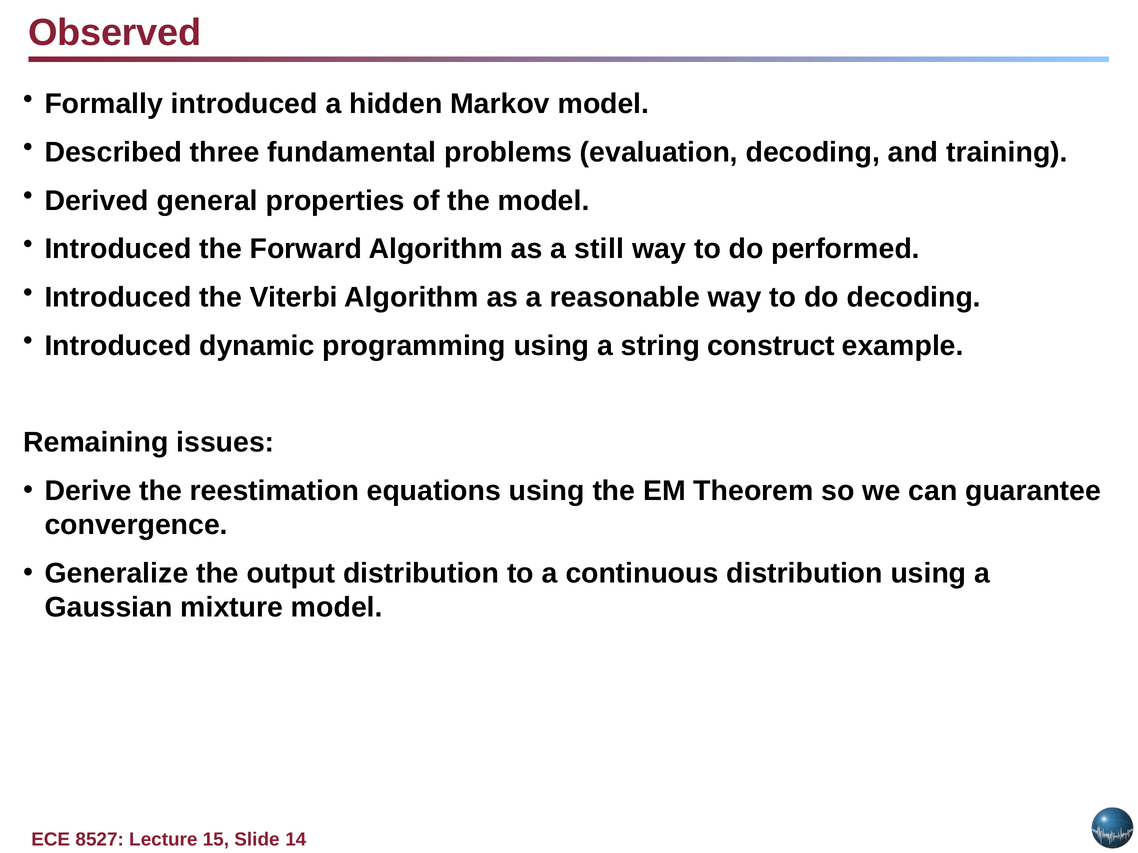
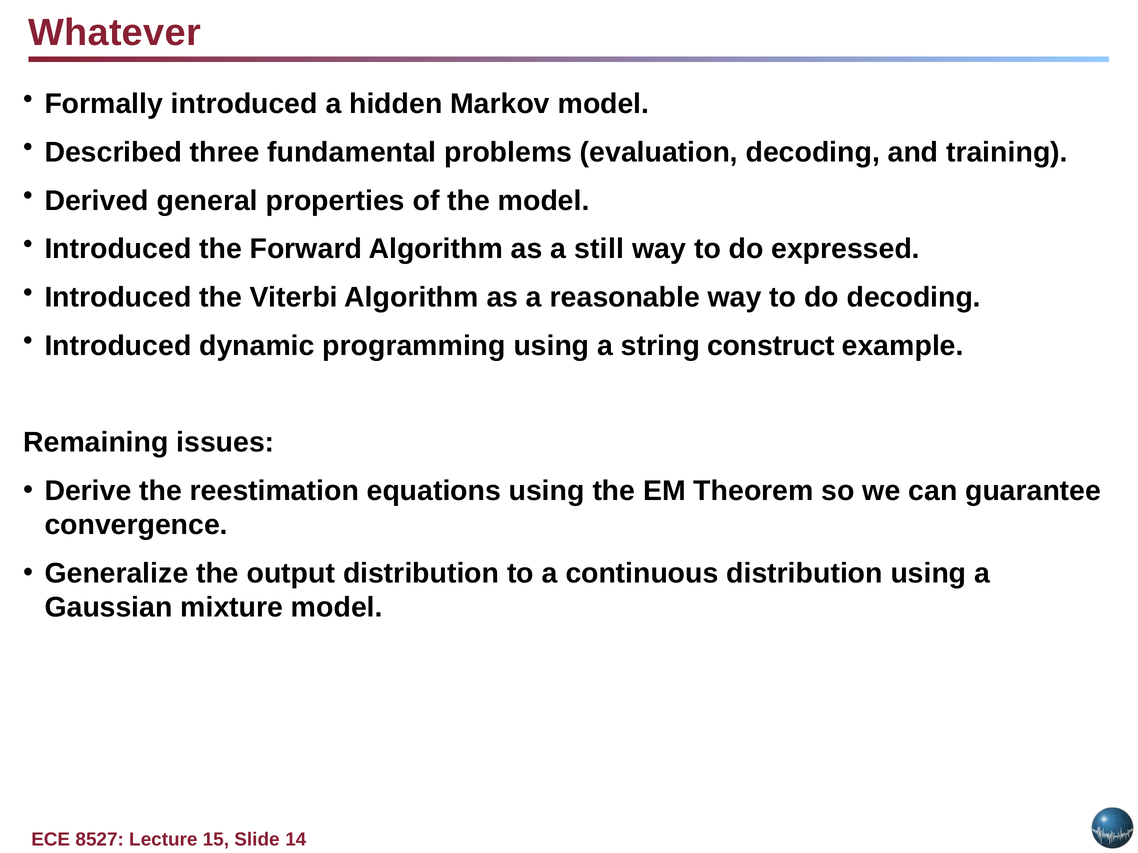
Observed: Observed -> Whatever (115, 33)
performed: performed -> expressed (846, 249)
